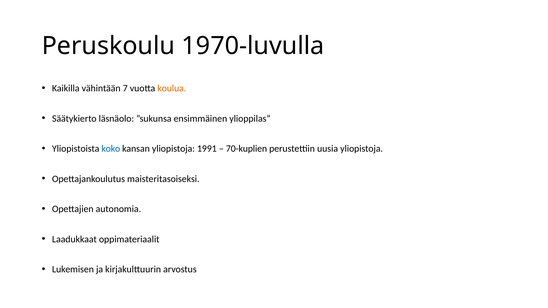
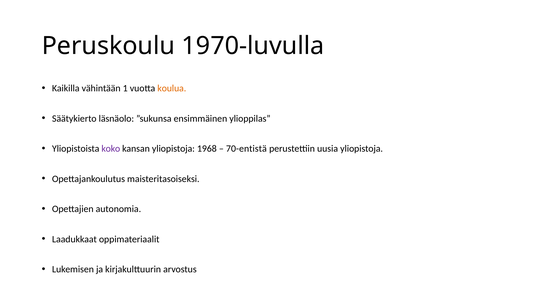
7: 7 -> 1 (125, 88)
koko colour: blue -> purple (111, 149)
1991: 1991 -> 1968 (207, 149)
70-kuplien: 70-kuplien -> 70-entistä (246, 149)
